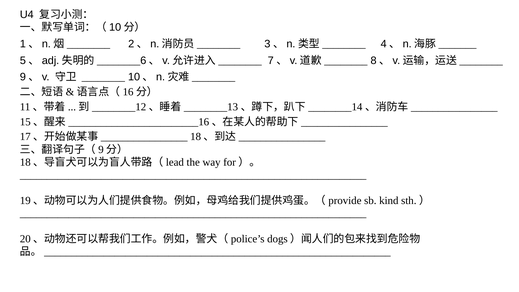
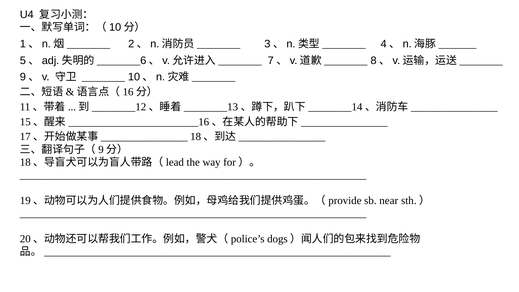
kind: kind -> near (389, 201)
